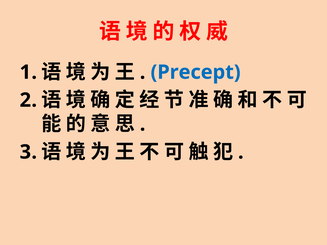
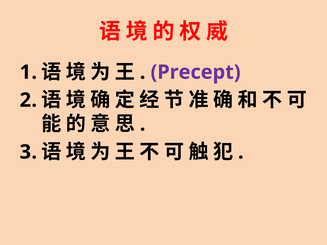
Precept colour: blue -> purple (196, 72)
